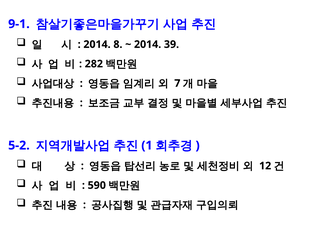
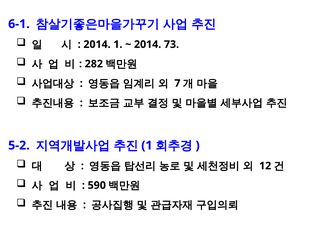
9-1: 9-1 -> 6-1 (19, 24)
2014 8: 8 -> 1 (118, 44)
39: 39 -> 73 (172, 44)
